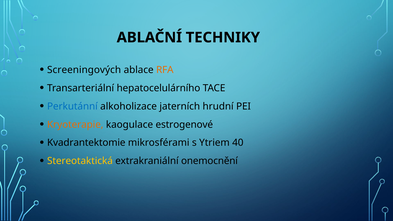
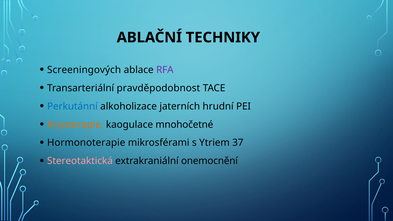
RFA colour: orange -> purple (165, 70)
hepatocelulárního: hepatocelulárního -> pravděpodobnost (158, 88)
estrogenové: estrogenové -> mnohočetné (184, 125)
Kvadrantektomie: Kvadrantektomie -> Hormonoterapie (86, 143)
40: 40 -> 37 (238, 143)
Stereotaktická colour: yellow -> pink (80, 161)
